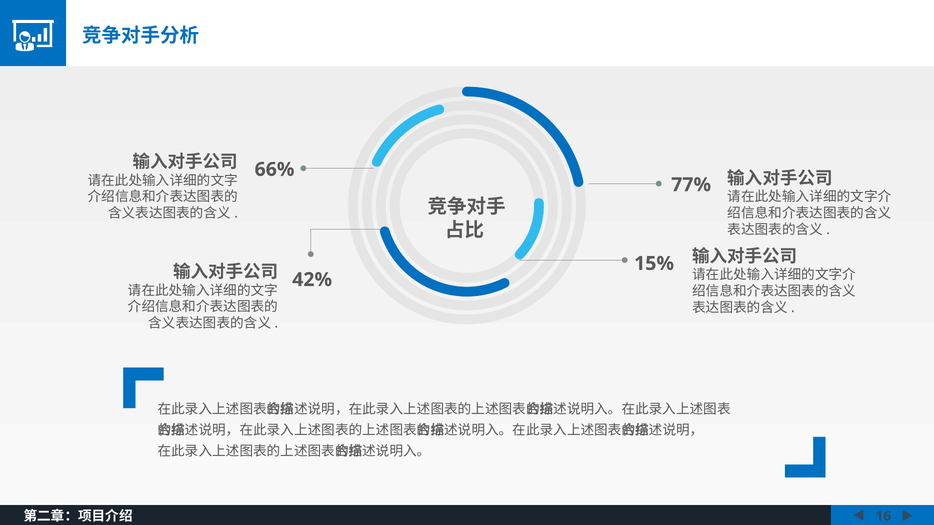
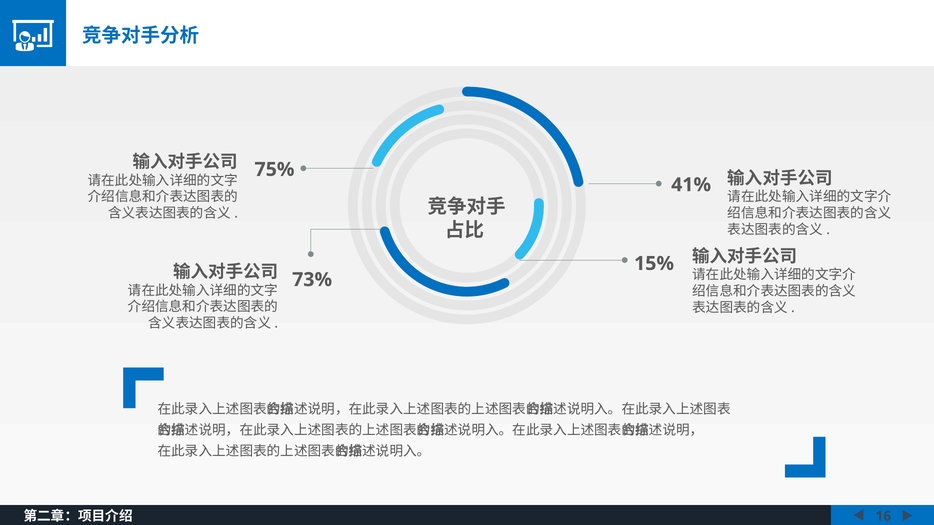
66%: 66% -> 75% (274, 170)
77%: 77% -> 41% (691, 185)
42%: 42% -> 73% (312, 280)
